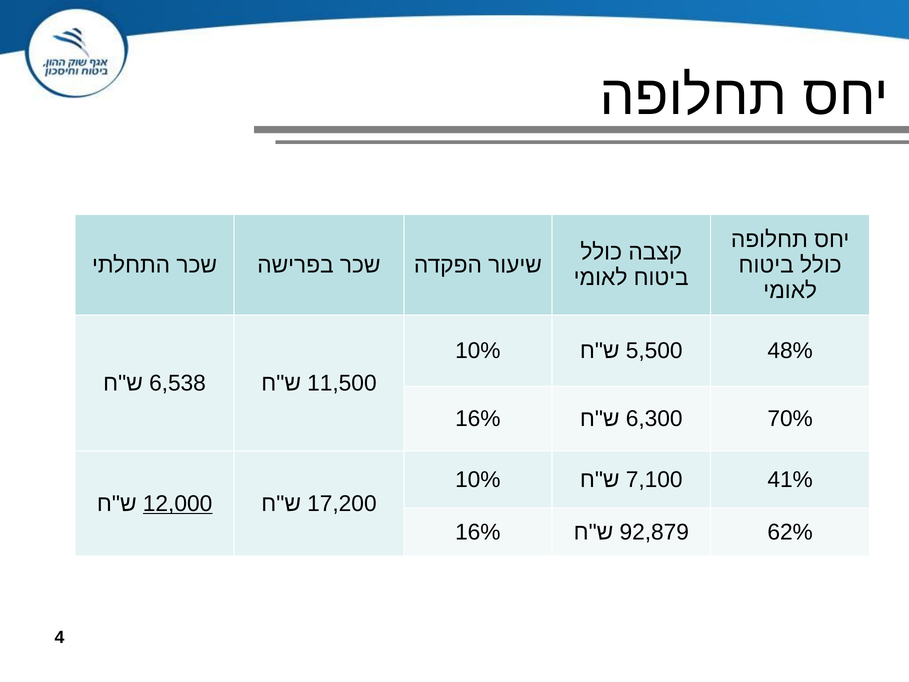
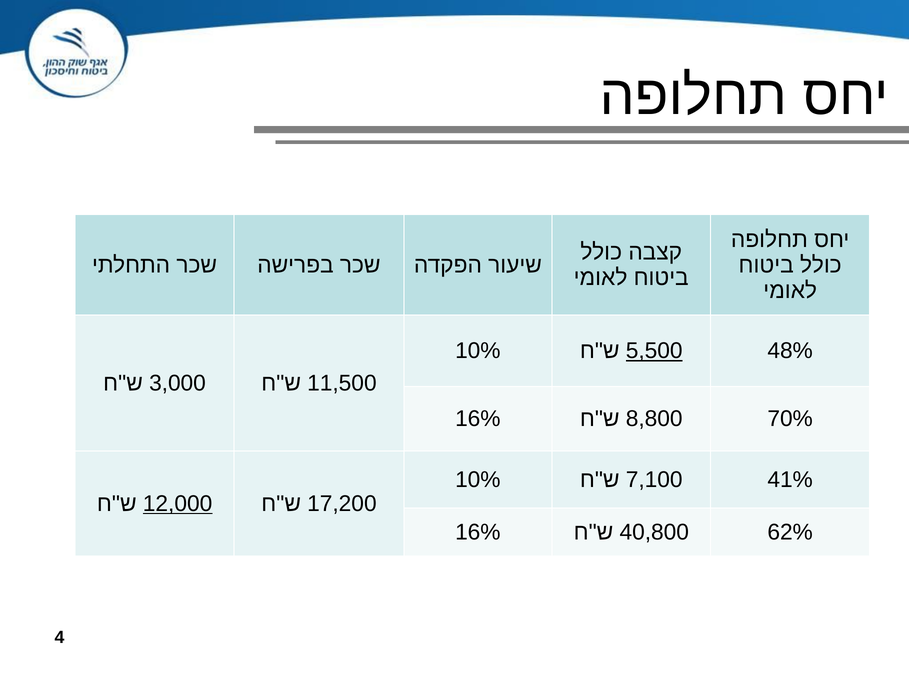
5,500 underline: none -> present (654, 351)
6,538: 6,538 -> 3,000 (177, 383)
6,300: 6,300 -> 8,800 (654, 419)
92,879: 92,879 -> 40,800 (654, 532)
